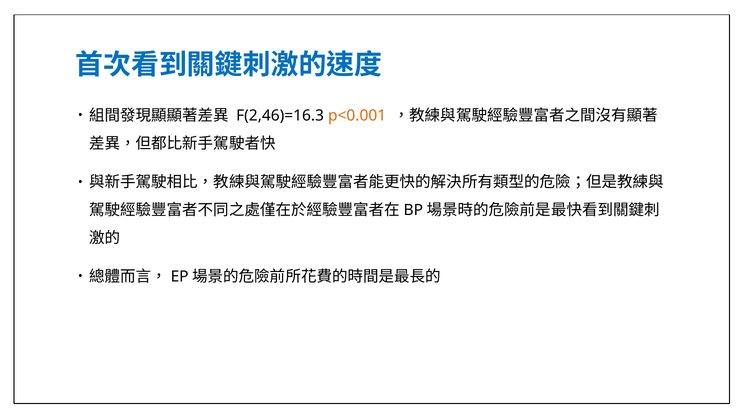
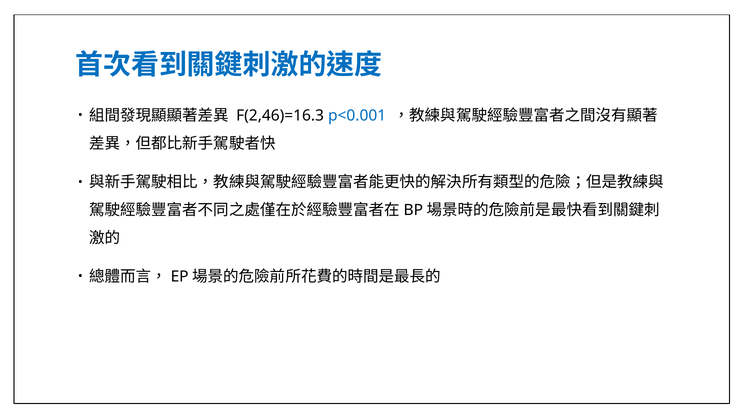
p<0.001 colour: orange -> blue (357, 116)
